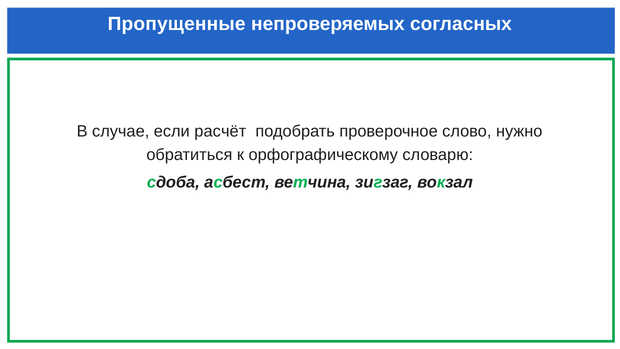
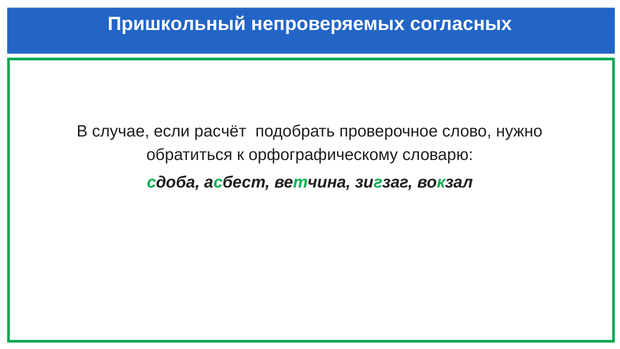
Пропущенные: Пропущенные -> Пришкольный (177, 24)
